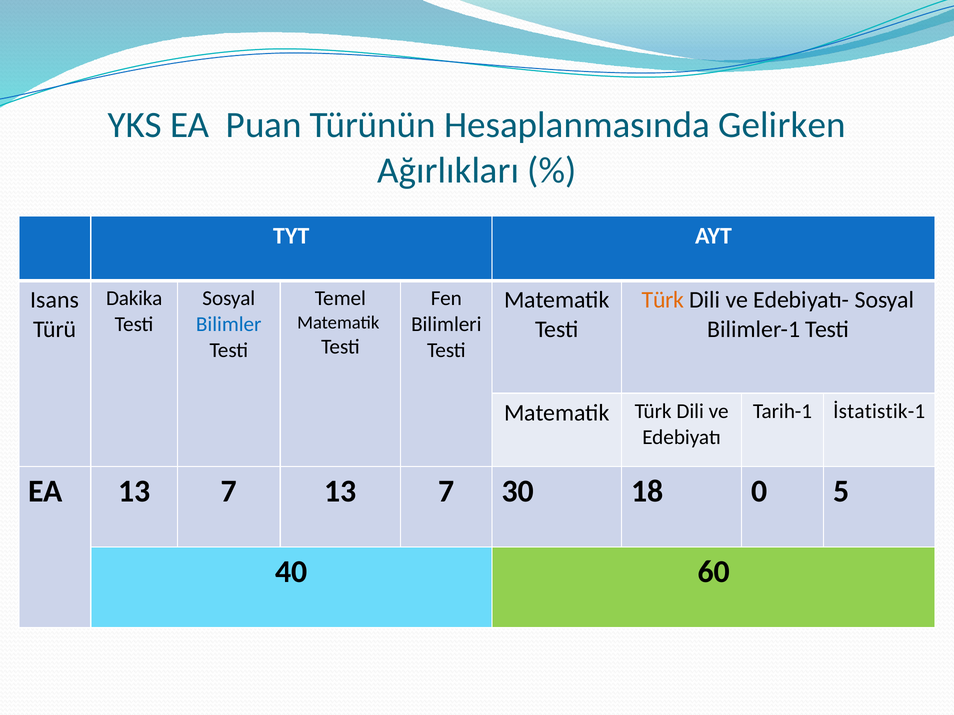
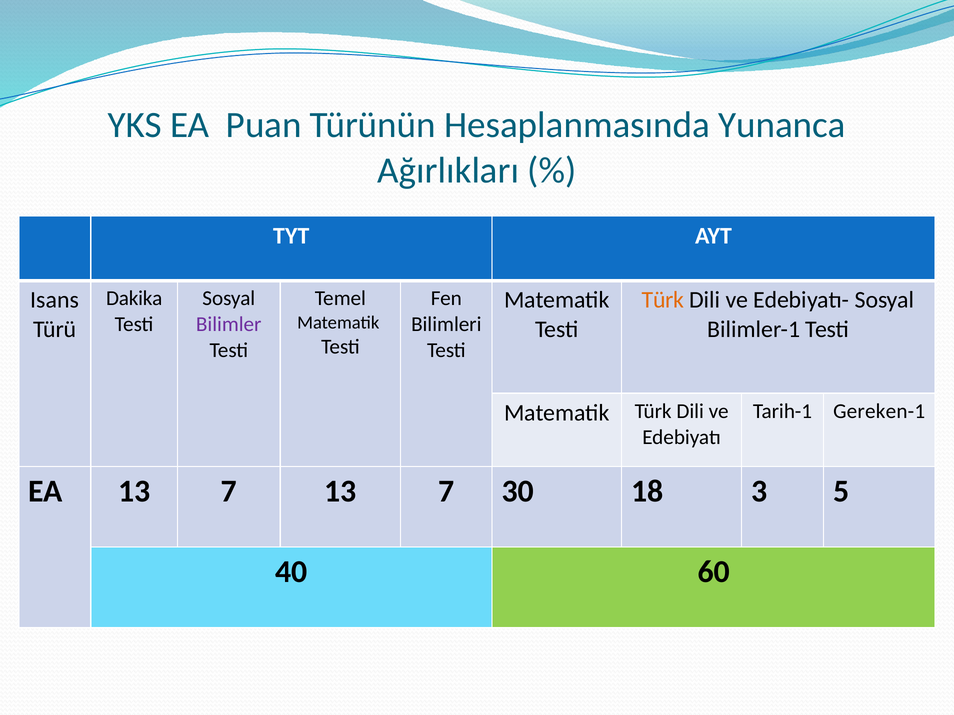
Gelirken: Gelirken -> Yunanca (782, 125)
Bilimler colour: blue -> purple (229, 325)
İstatistik-1: İstatistik-1 -> Gereken-1 (879, 412)
0: 0 -> 3 (759, 491)
